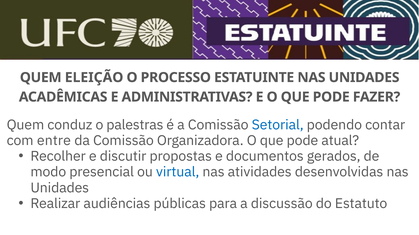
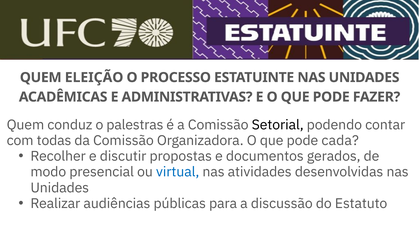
Setorial colour: blue -> black (278, 125)
entre: entre -> todas (54, 141)
atual: atual -> cada (340, 141)
